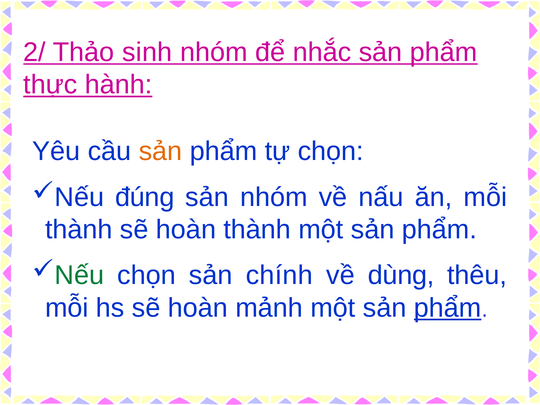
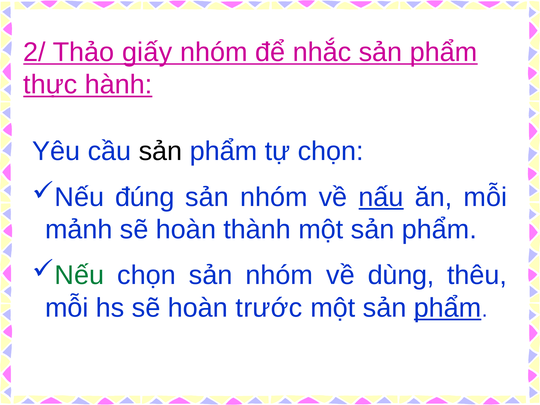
sinh: sinh -> giấy (147, 52)
sản colour: orange -> black (161, 151)
nấu underline: none -> present (381, 197)
thành: thành -> mảnh (79, 230)
chọn sản chính: chính -> nhóm (279, 275)
mảnh: mảnh -> trước (269, 308)
